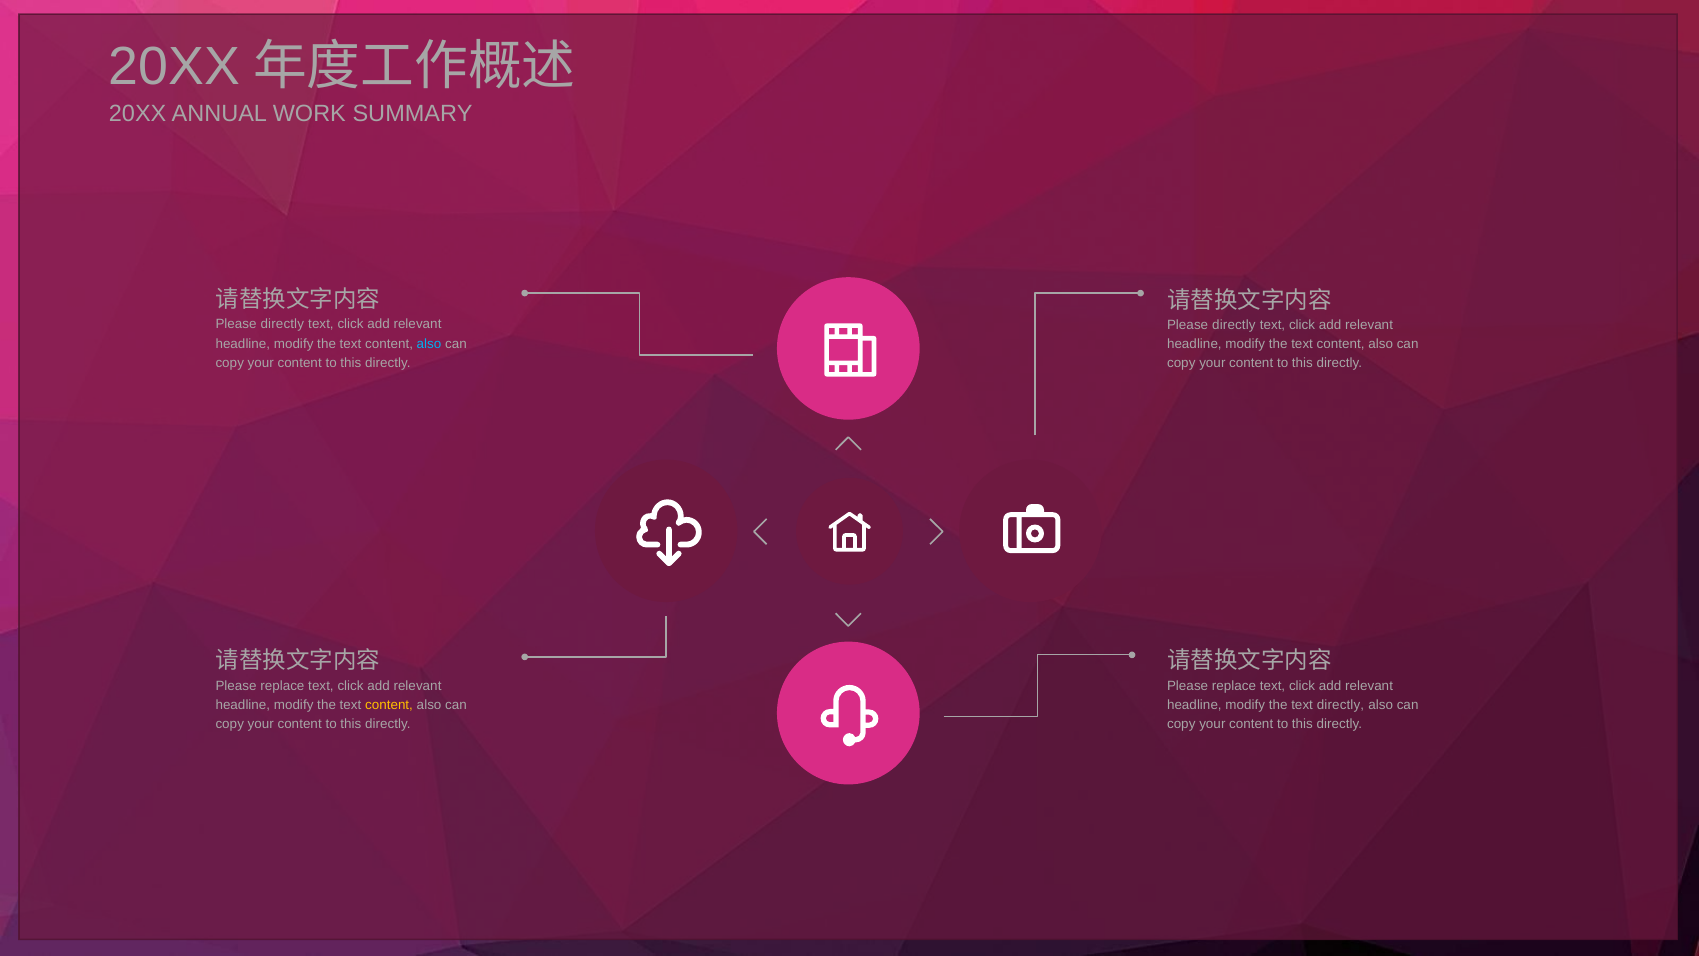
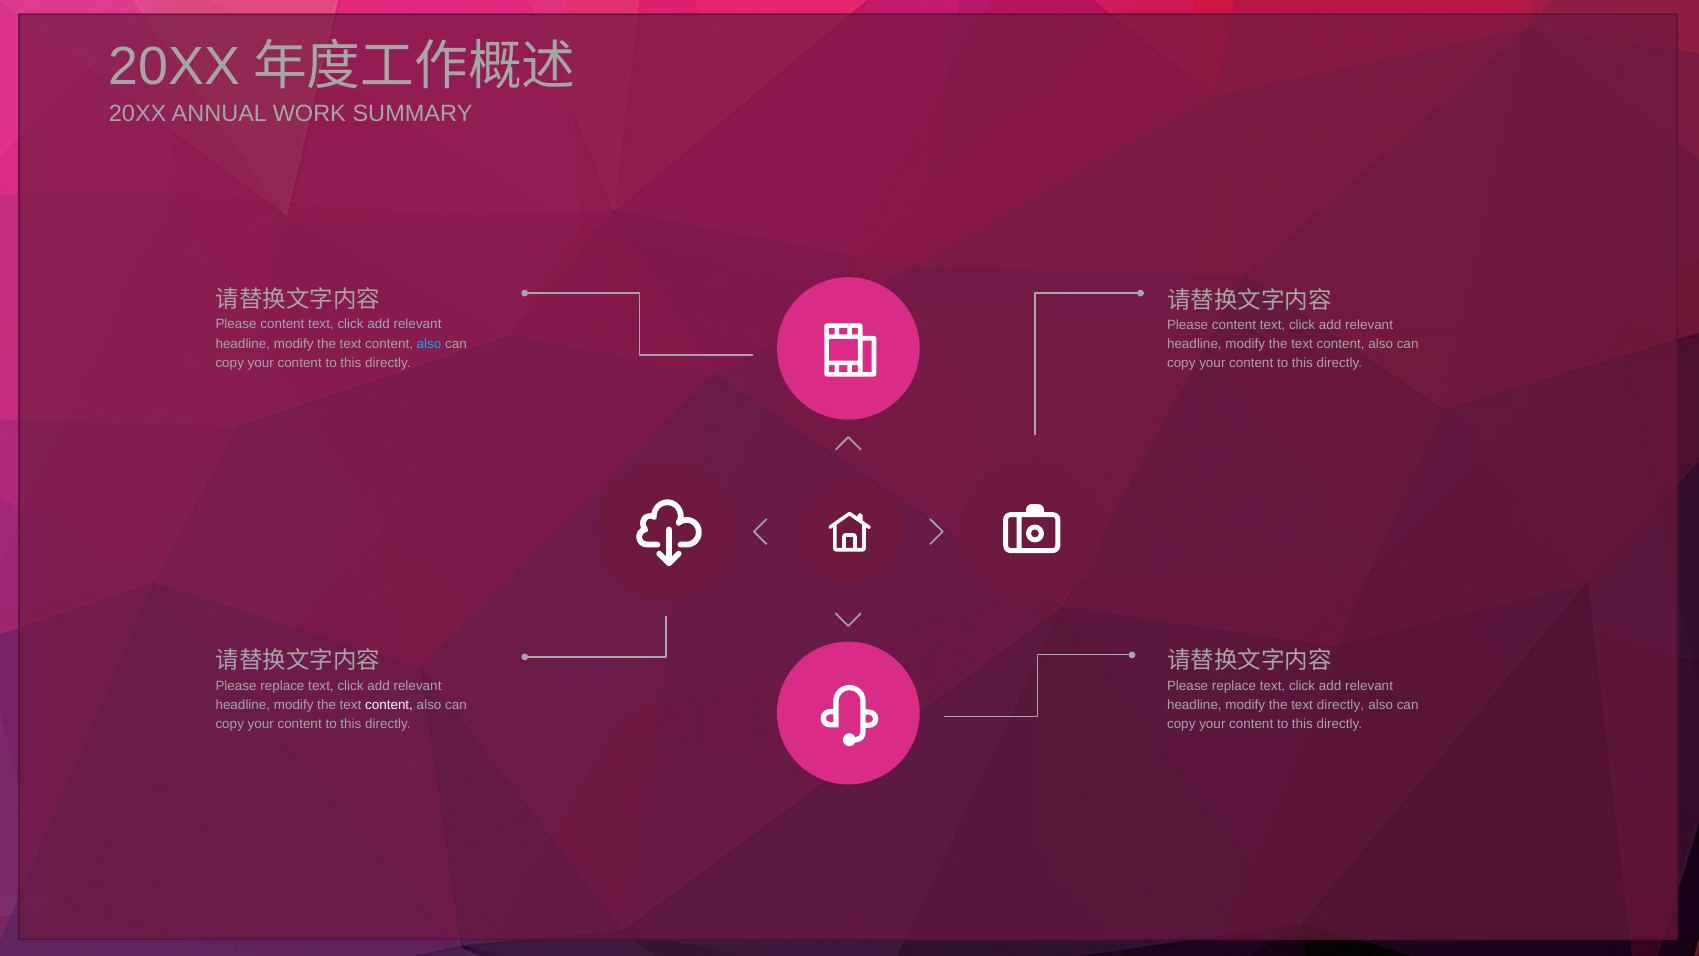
directly: directly -> content (282, 324)
directly: directly -> content (1234, 325)
content colour: yellow -> white (389, 705)
